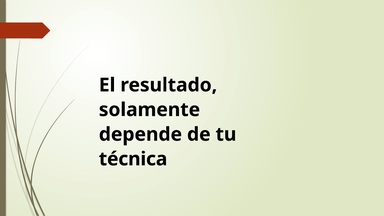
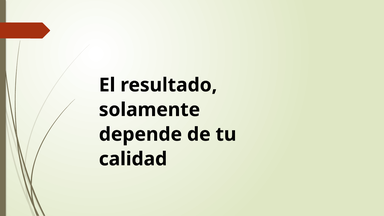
técnica: técnica -> calidad (133, 159)
